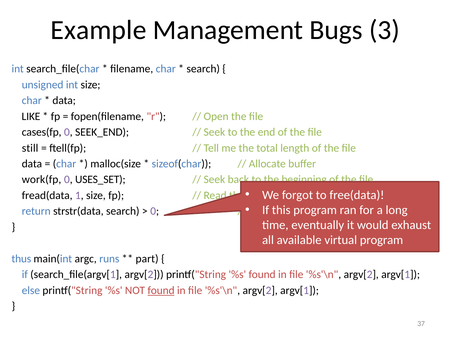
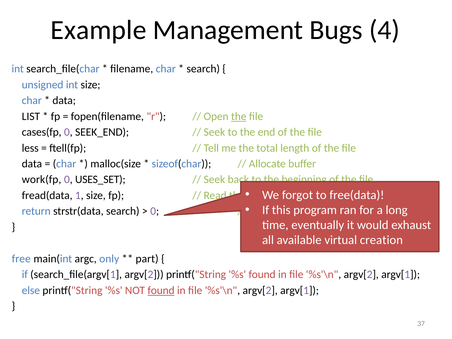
3: 3 -> 4 (384, 30)
LIKE: LIKE -> LIST (31, 116)
the underline: none -> present (239, 116)
still: still -> less (30, 148)
virtual program: program -> creation (381, 240)
thus: thus -> free (21, 259)
runs: runs -> only (109, 259)
